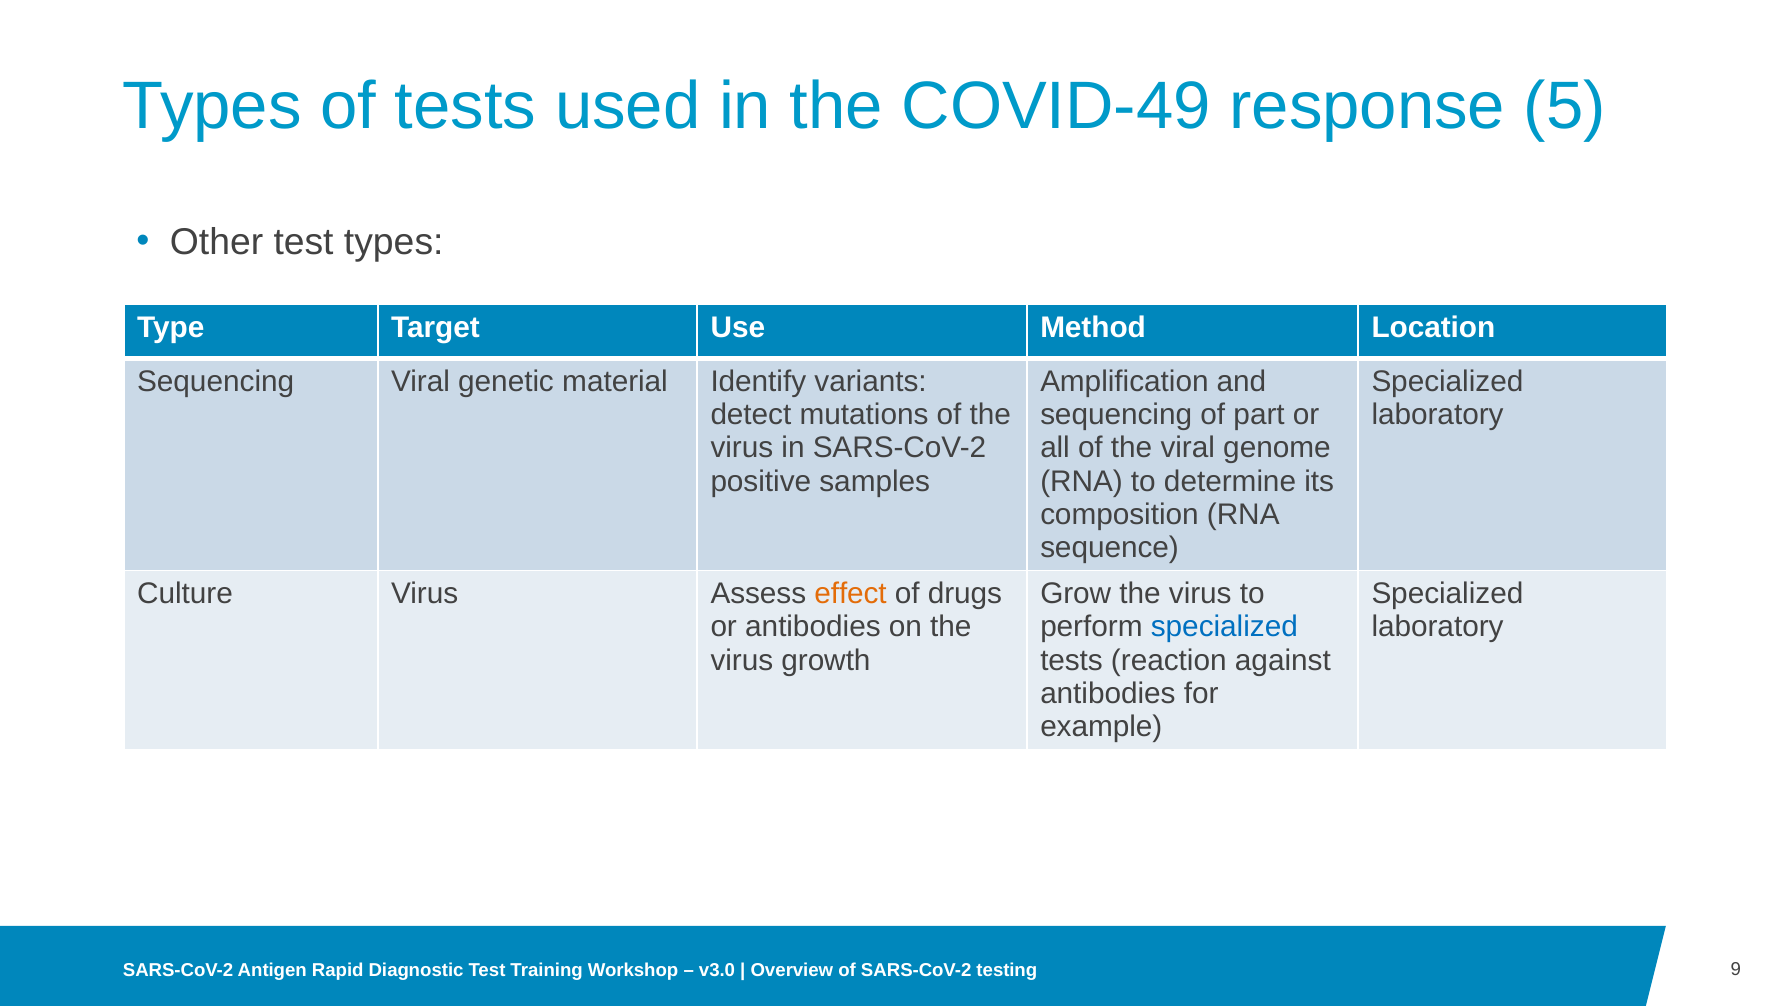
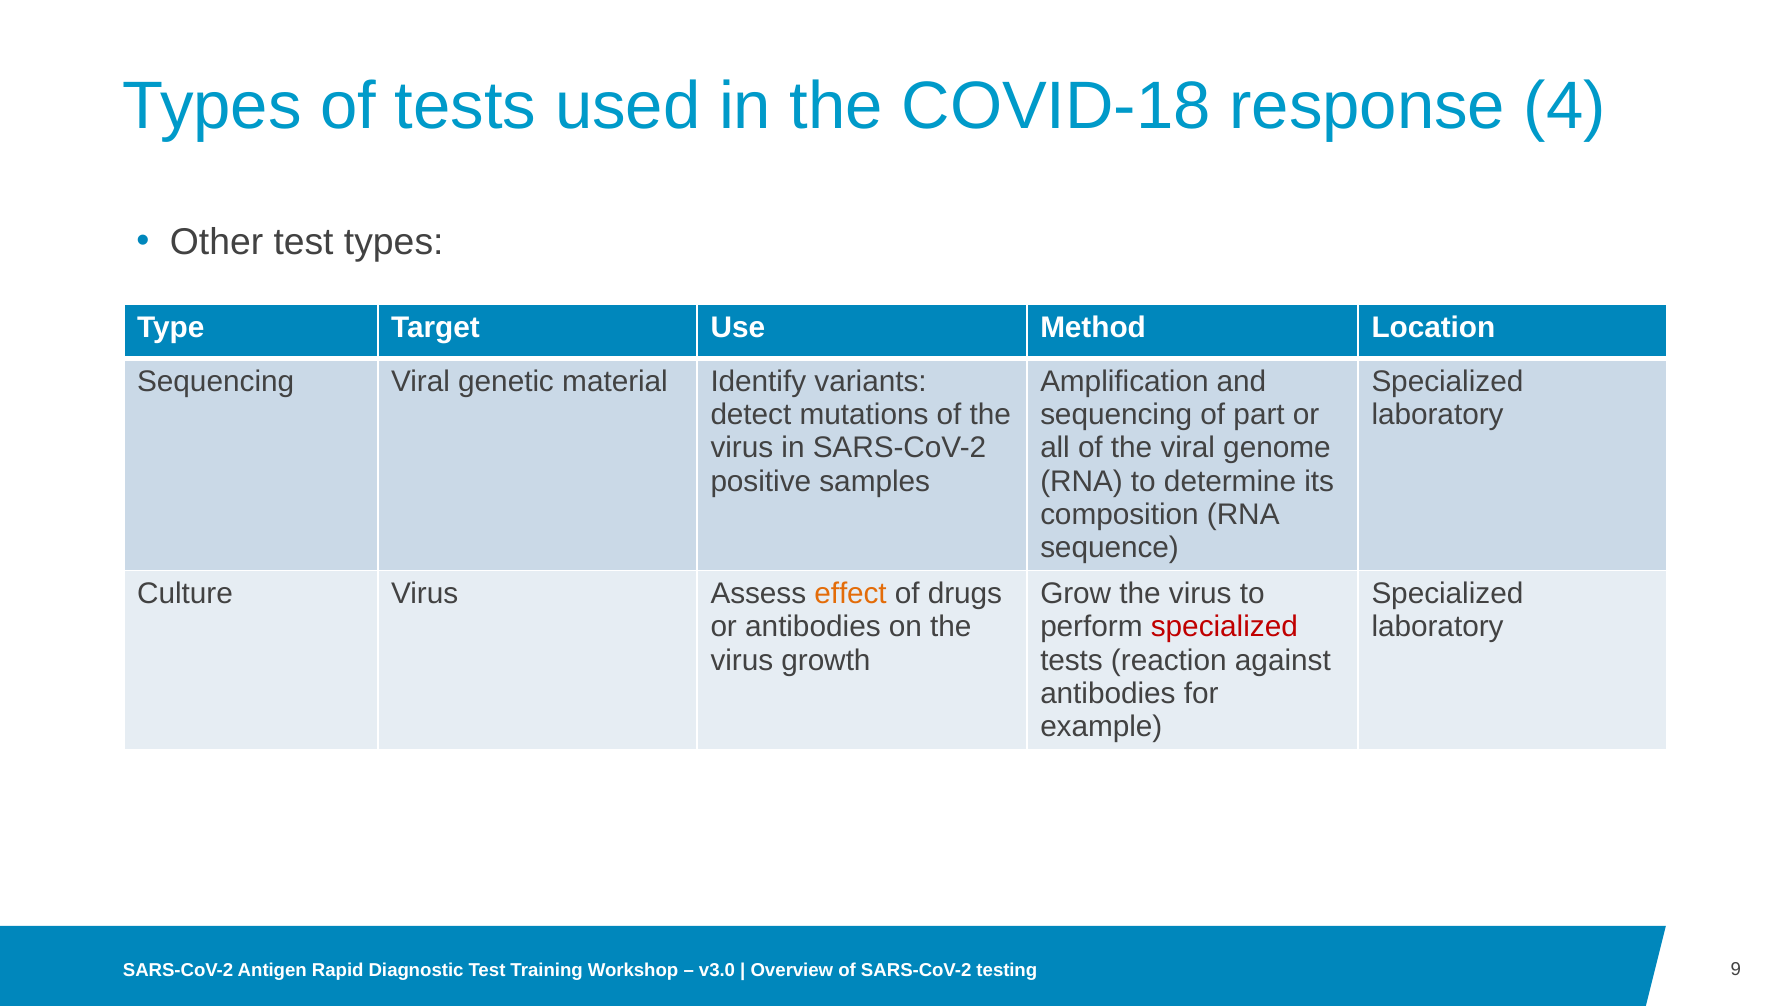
COVID-49: COVID-49 -> COVID-18 (1056, 106)
5: 5 -> 4 (1565, 106)
specialized colour: blue -> red (1224, 627)
